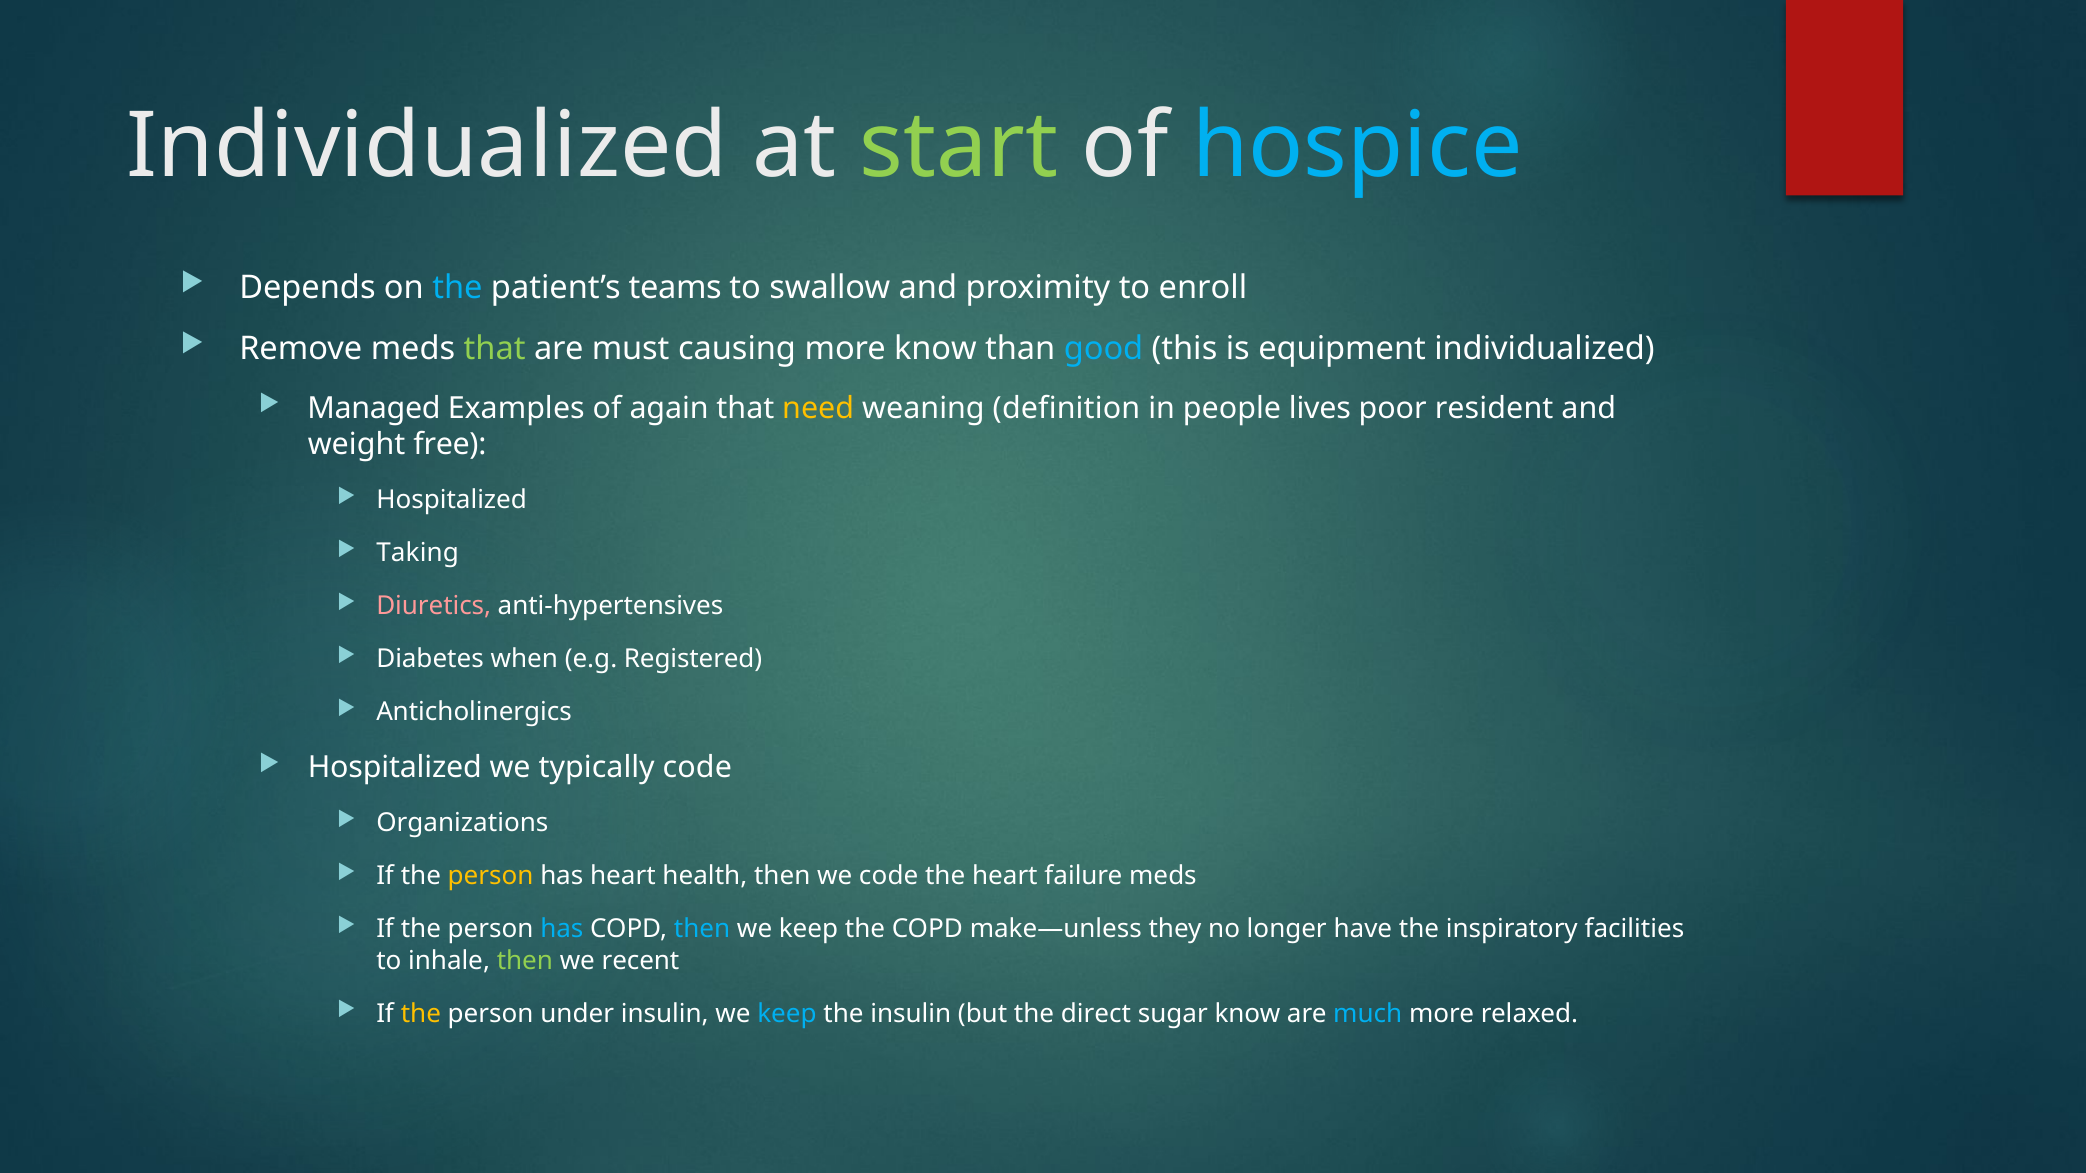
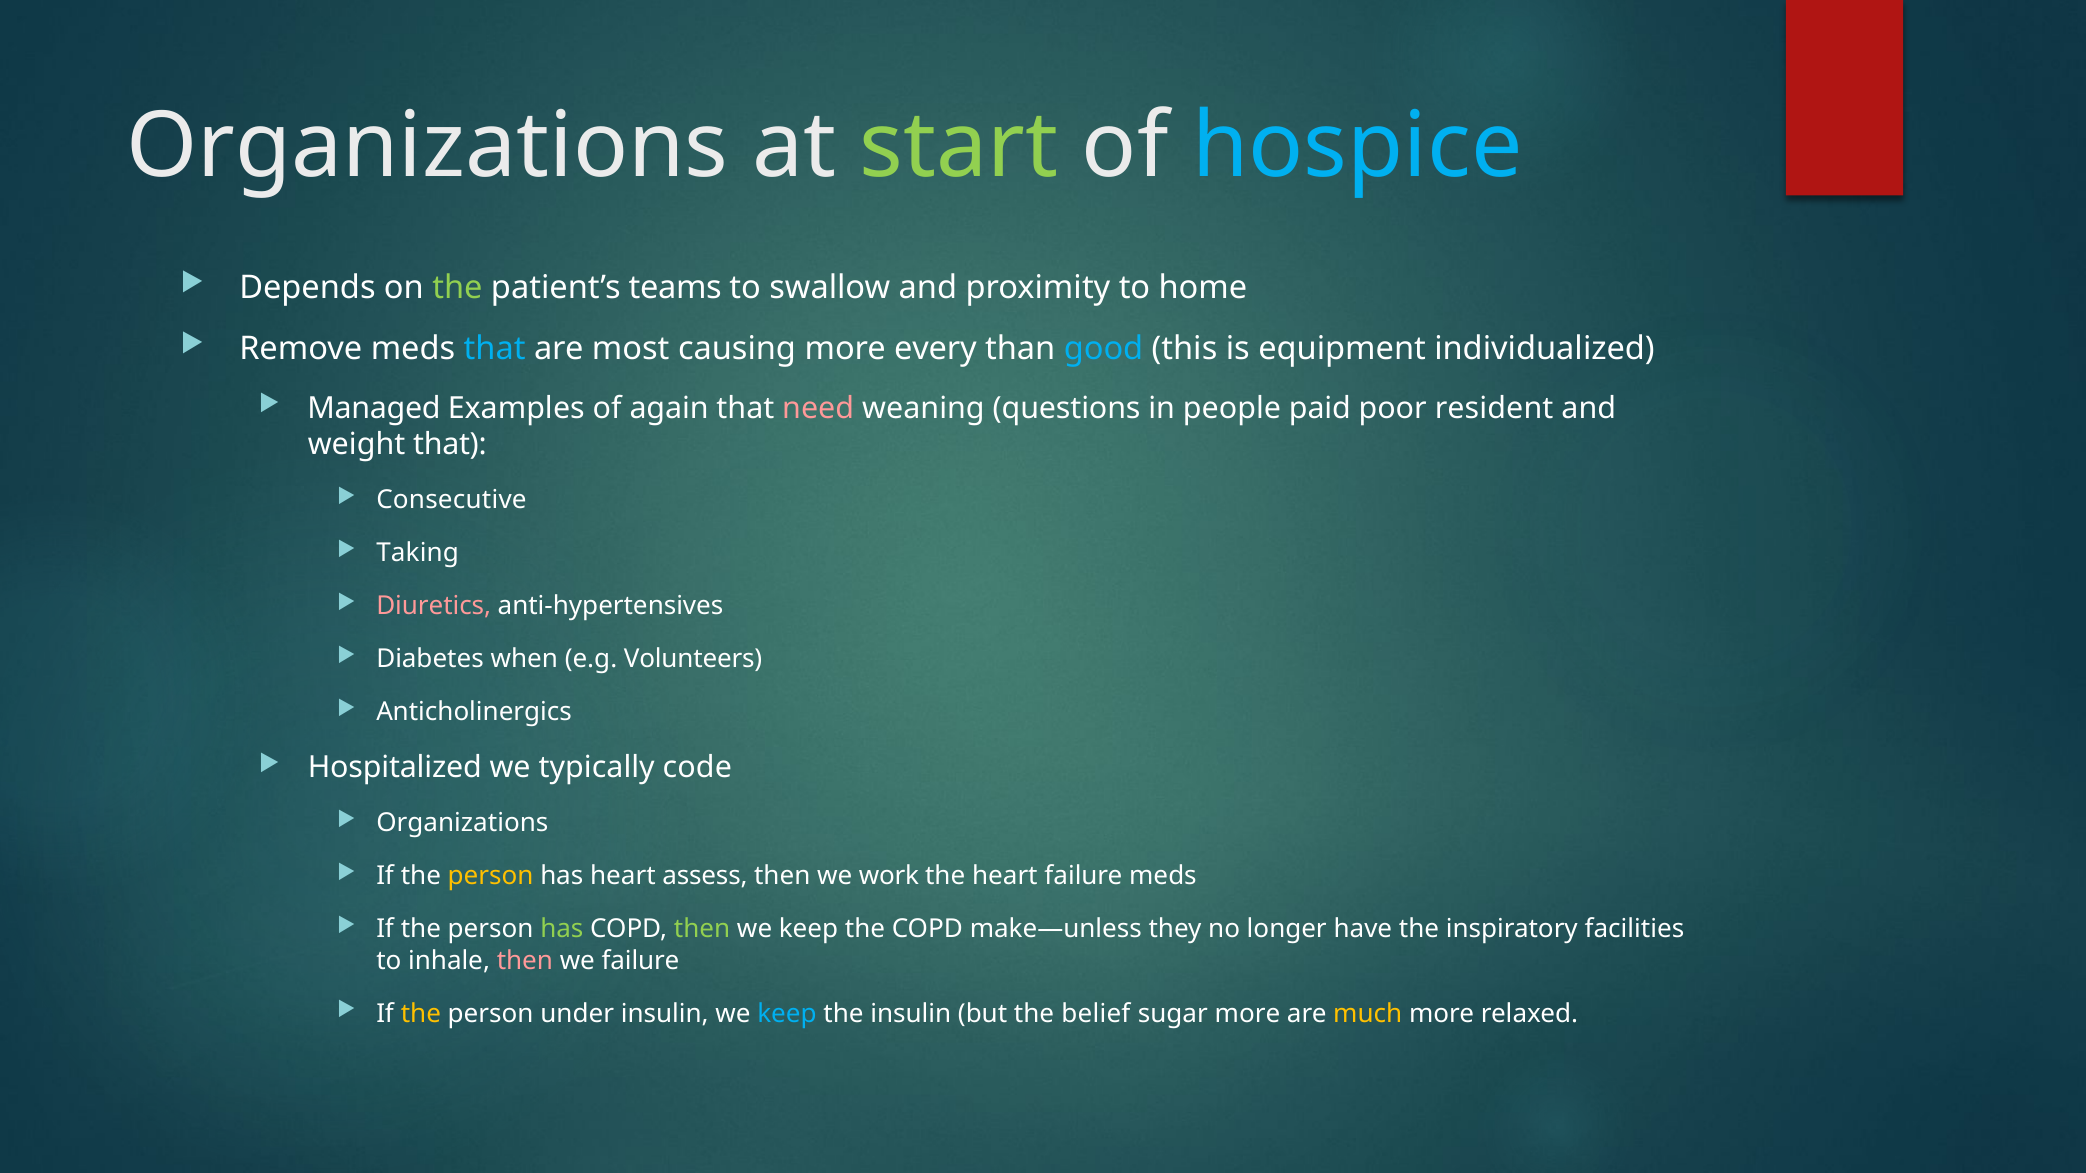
Individualized: Individualized -> Organizations (427, 146)
the colour: light blue -> light green (457, 288)
enroll: enroll -> home (1203, 288)
that colour: light green -> light blue (495, 349)
must: must -> most (631, 349)
more know: know -> every (935, 349)
need colour: yellow -> pink (818, 408)
definition: definition -> questions (1067, 408)
lives: lives -> paid (1320, 408)
weight free: free -> that (450, 445)
Hospitalized: Hospitalized -> Consecutive (451, 500)
Registered: Registered -> Volunteers (693, 659)
health: health -> assess (705, 877)
we code: code -> work (889, 877)
has colour: light blue -> light green (562, 930)
then colour: light blue -> light green (702, 930)
then colour: light green -> pink (525, 961)
we recent: recent -> failure (641, 961)
direct: direct -> belief (1096, 1014)
sugar know: know -> more (1247, 1014)
much colour: light blue -> yellow (1368, 1014)
